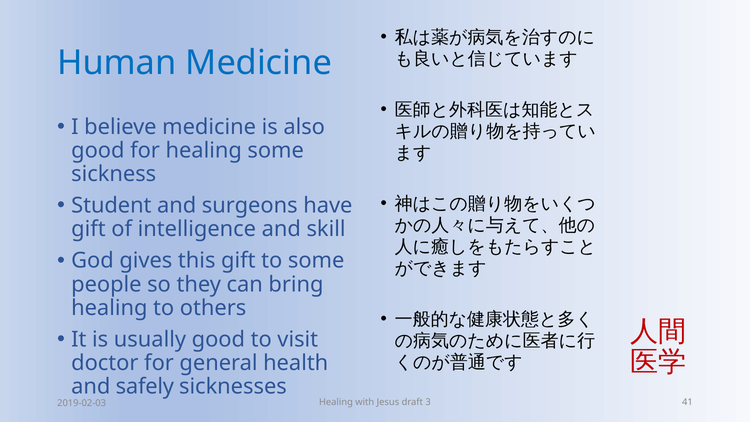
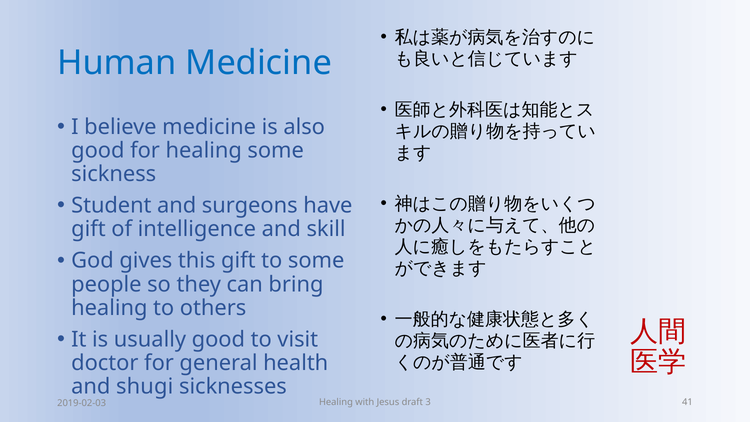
safely: safely -> shugi (145, 387)
